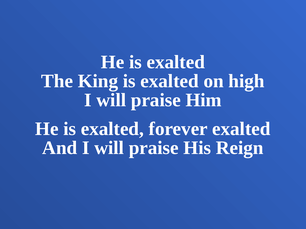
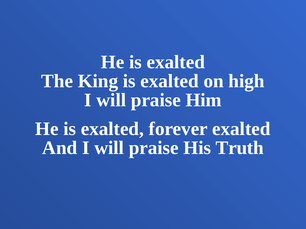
Reign: Reign -> Truth (240, 148)
